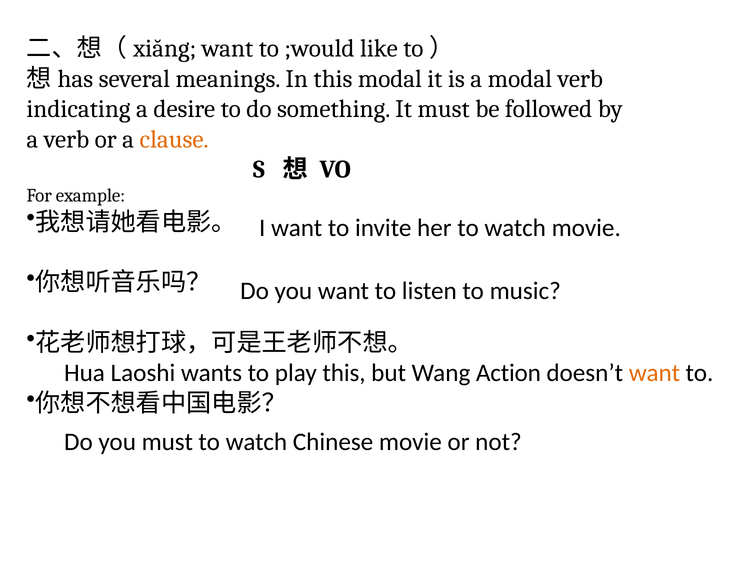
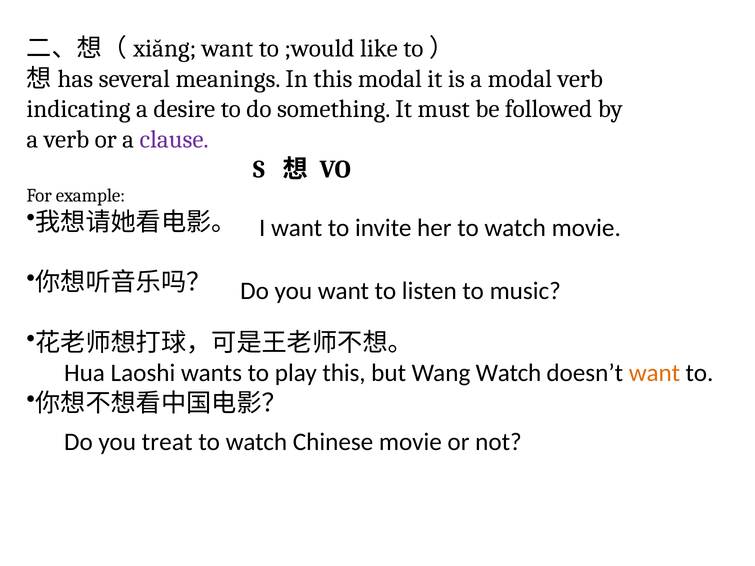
clause colour: orange -> purple (174, 139)
Wang Action: Action -> Watch (508, 373)
you must: must -> treat (167, 442)
